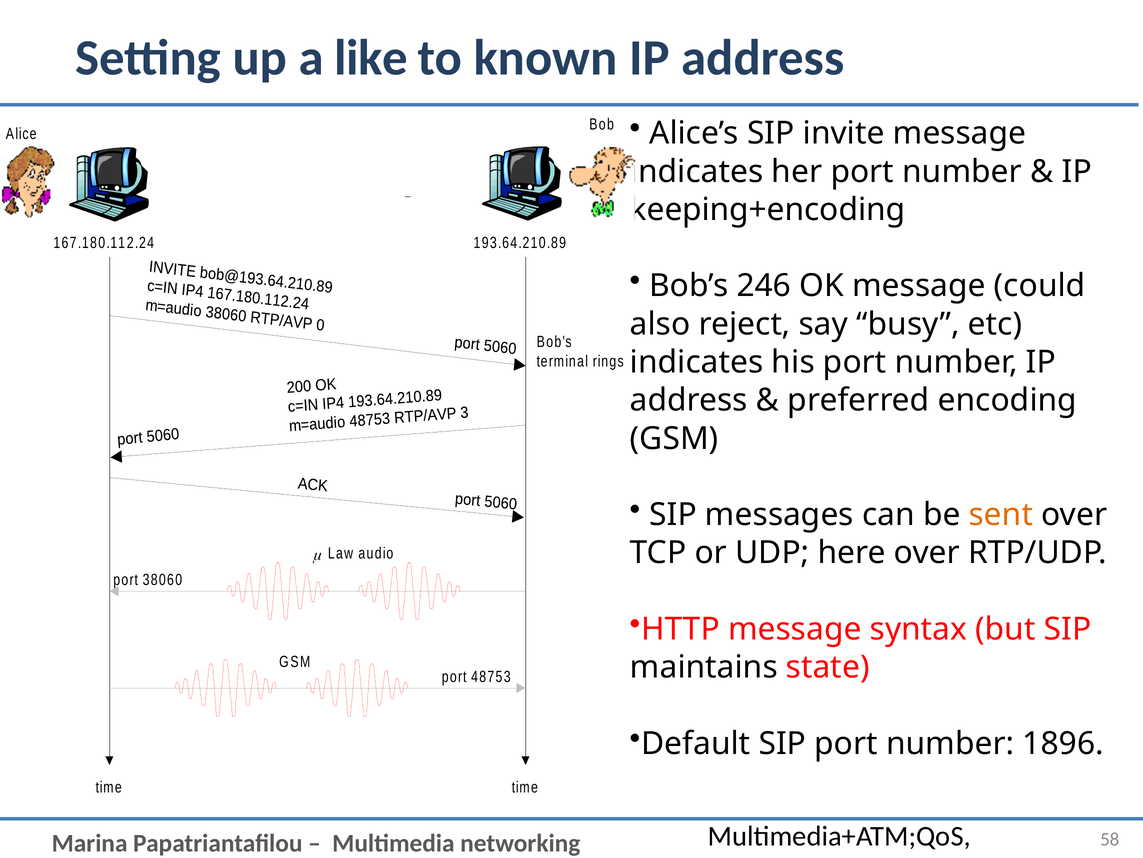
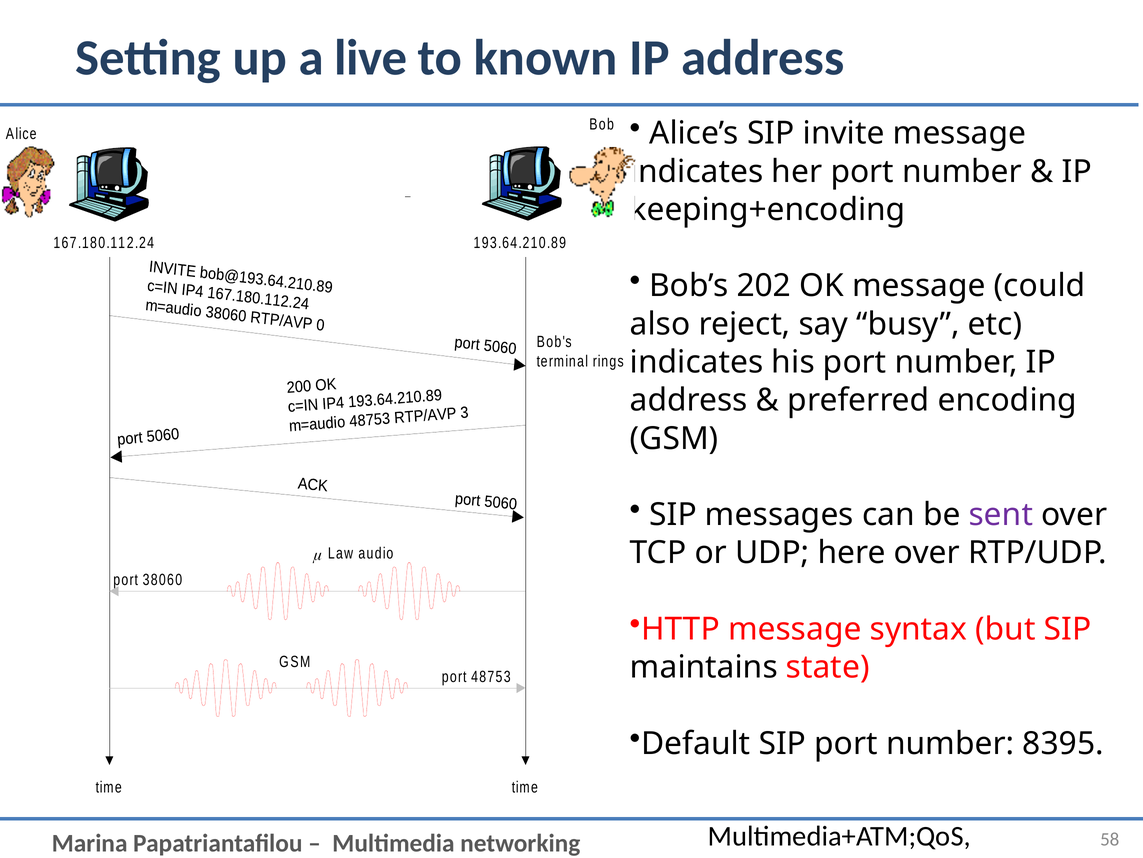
like: like -> live (371, 58)
246: 246 -> 202 (764, 286)
sent colour: orange -> purple (1001, 514)
1896: 1896 -> 8395 (1063, 743)
